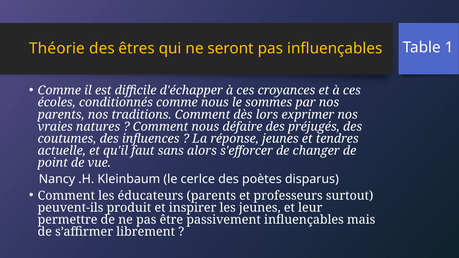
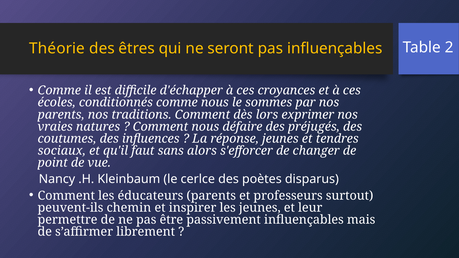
1: 1 -> 2 (449, 48)
actuelle: actuelle -> sociaux (62, 151)
produit: produit -> chemin (129, 208)
